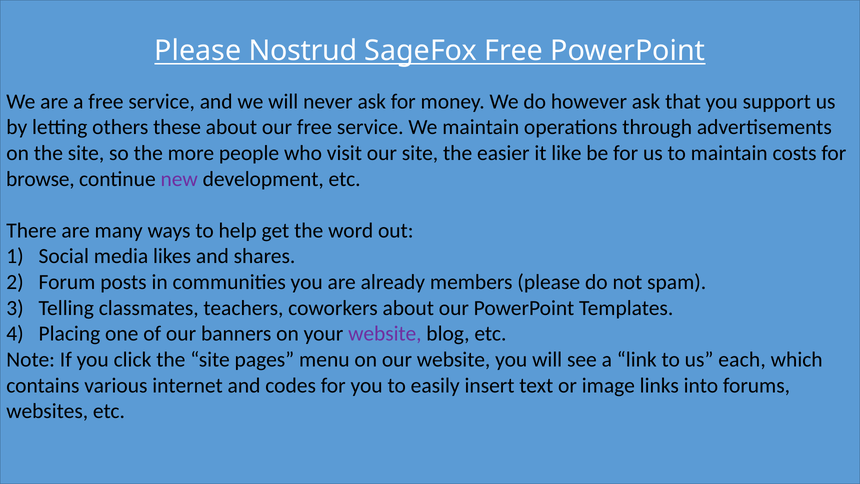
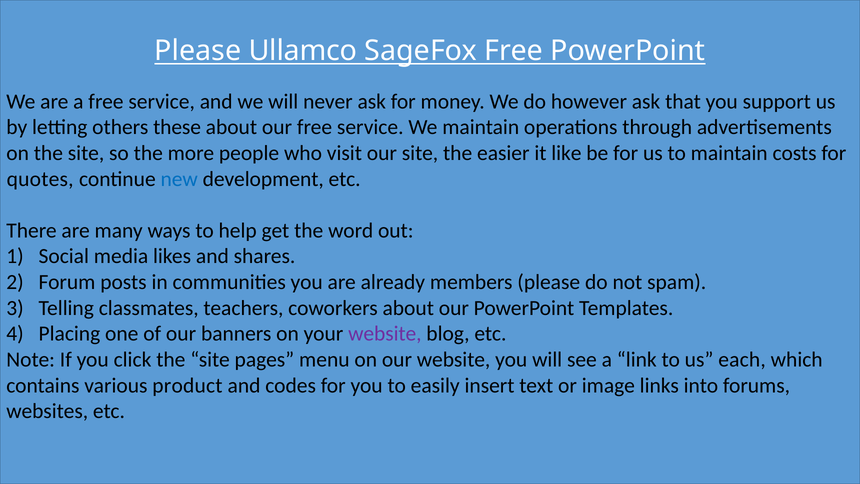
Nostrud: Nostrud -> Ullamco (303, 51)
browse: browse -> quotes (40, 179)
new colour: purple -> blue (179, 179)
internet: internet -> product (187, 385)
